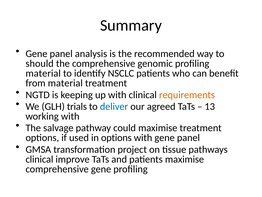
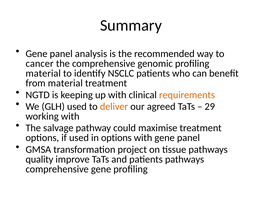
should: should -> cancer (40, 63)
GLH trials: trials -> used (77, 106)
deliver colour: blue -> orange (114, 106)
13: 13 -> 29 (210, 106)
clinical: clinical -> quality (39, 159)
patients maximise: maximise -> pathways (185, 159)
